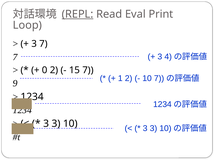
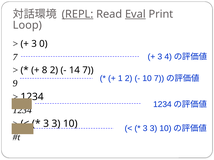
Eval underline: none -> present (135, 14)
3 7: 7 -> 0 (43, 44)
0: 0 -> 8 (45, 70)
15: 15 -> 14 (74, 70)
